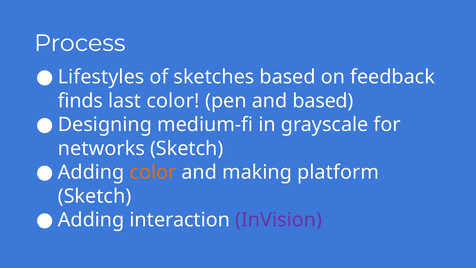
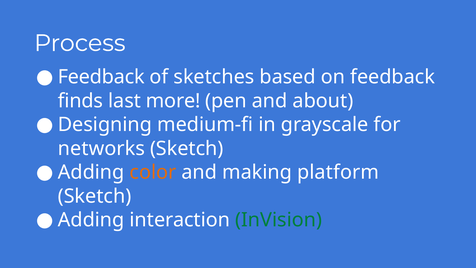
Lifestyles: Lifestyles -> Feedback (101, 77)
last color: color -> more (173, 101)
and based: based -> about (323, 101)
InVision colour: purple -> green (279, 220)
